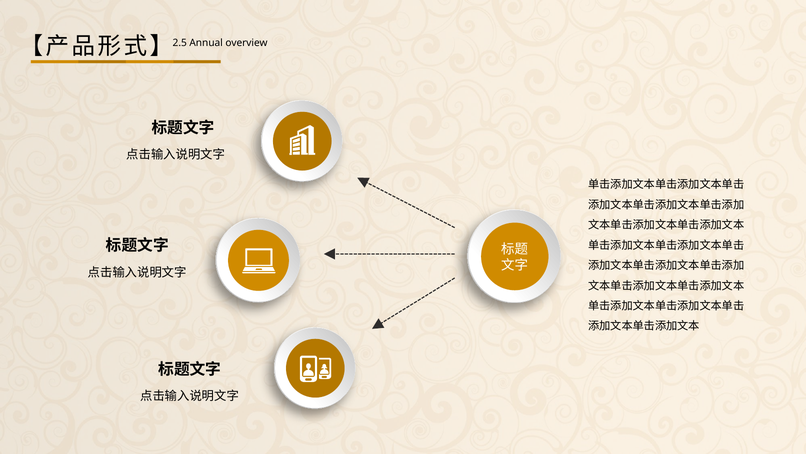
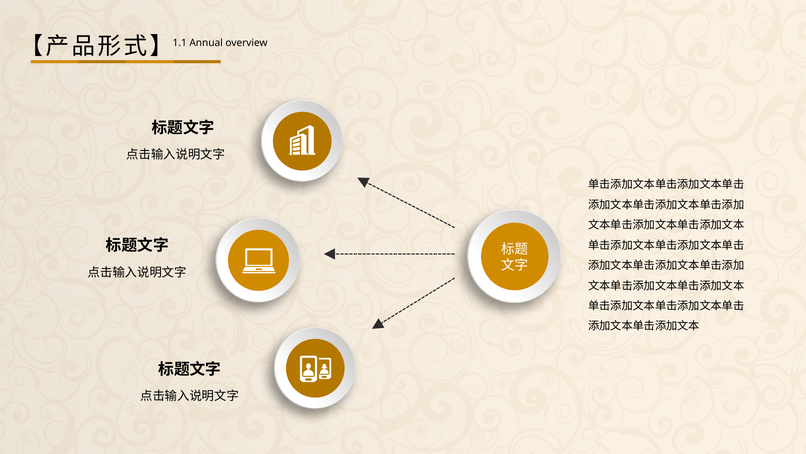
2.5: 2.5 -> 1.1 (180, 43)
